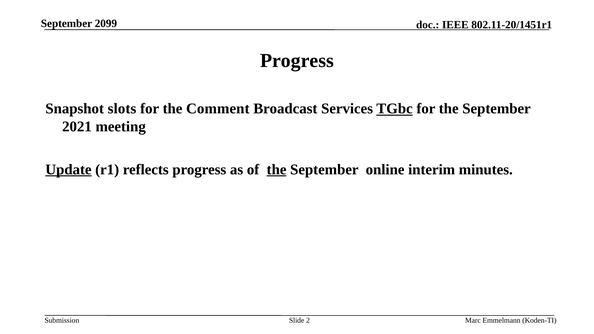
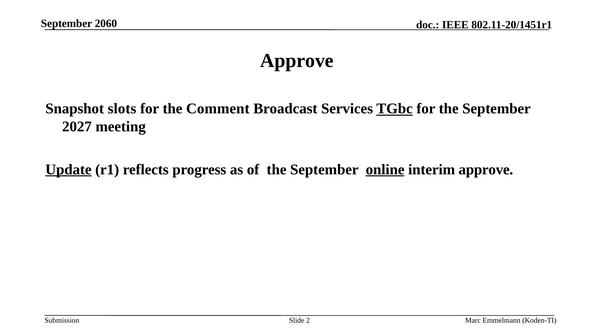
2099: 2099 -> 2060 (106, 24)
Progress: Progress -> Approve (297, 61)
2021: 2021 -> 2027 (77, 127)
the underline: present -> none (277, 170)
online underline: none -> present (385, 170)
interim minutes: minutes -> approve (486, 170)
